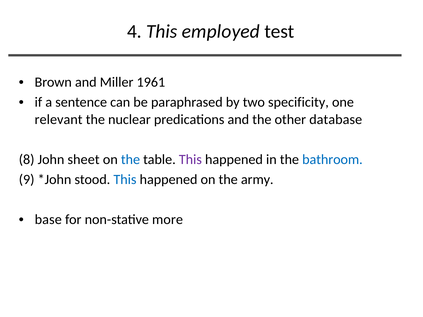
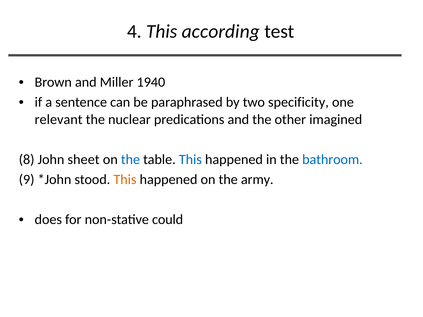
employed: employed -> according (221, 32)
1961: 1961 -> 1940 (151, 82)
database: database -> imagined (336, 119)
This colour: purple -> blue (190, 159)
This colour: blue -> orange (125, 180)
base: base -> does (48, 220)
more: more -> could (168, 220)
